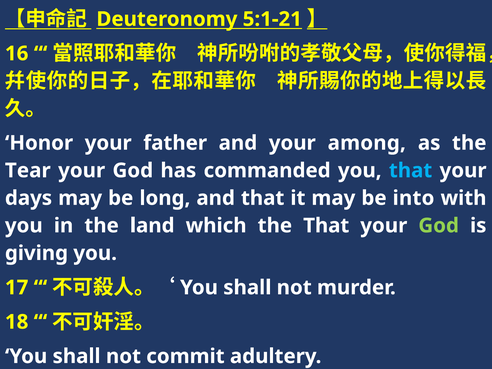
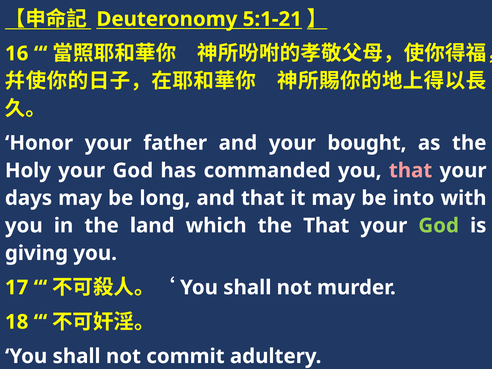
among: among -> bought (367, 143)
Tear: Tear -> Holy (28, 171)
that colour: light blue -> pink (411, 171)
